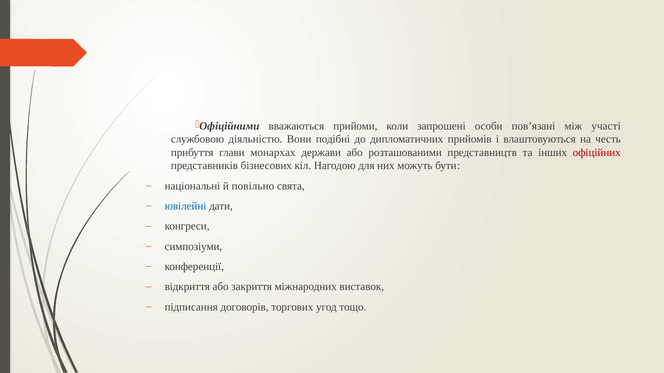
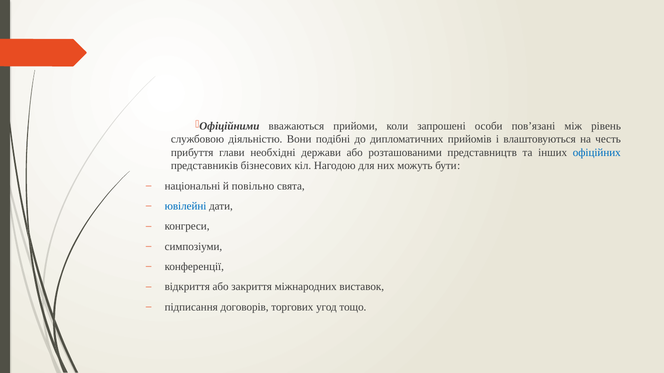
участі: участі -> рівень (606, 126)
монархах: монархах -> необхідні (273, 153)
офіційних colour: red -> blue (597, 153)
